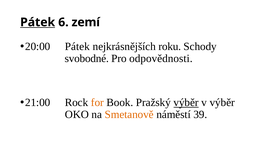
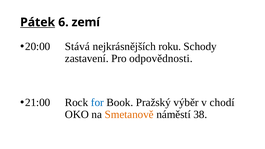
Pátek: Pátek -> Stává (77, 47)
svobodné: svobodné -> zastavení (87, 58)
for colour: orange -> blue (97, 103)
výběr underline: present -> none (186, 103)
v výběr: výběr -> chodí (222, 103)
39: 39 -> 38 (200, 114)
